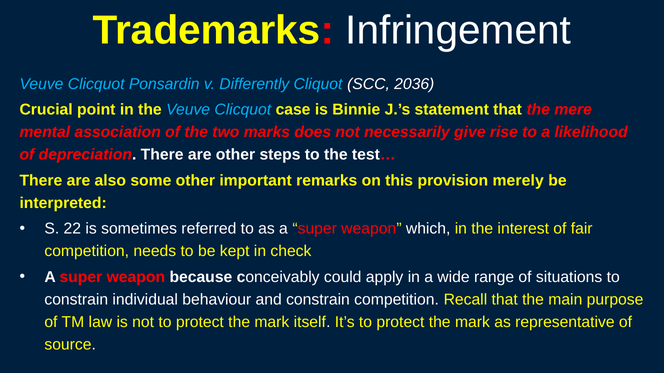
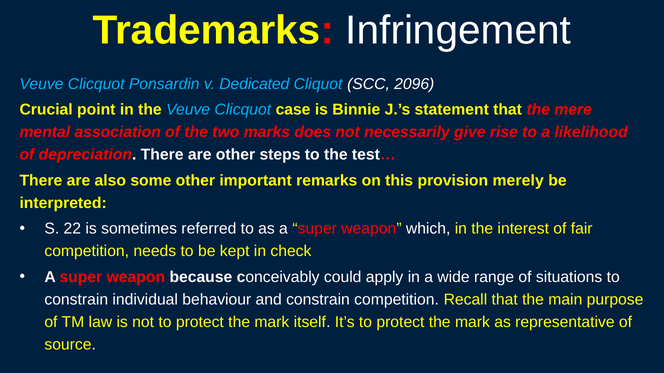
Differently: Differently -> Dedicated (254, 84)
2036: 2036 -> 2096 (414, 84)
